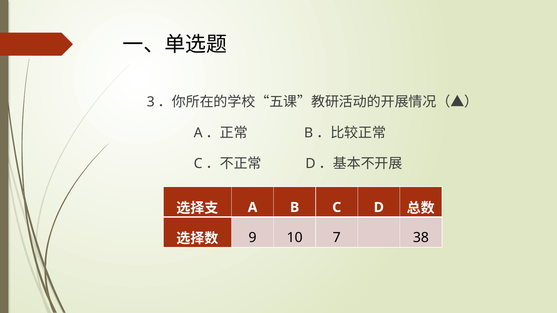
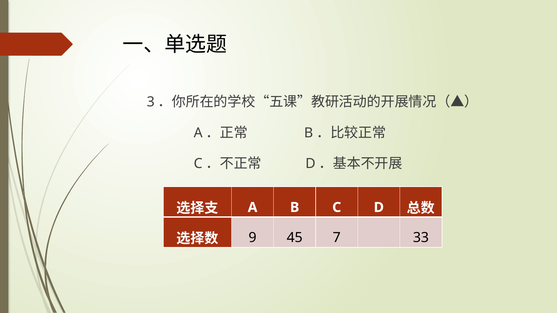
10: 10 -> 45 (295, 238)
38: 38 -> 33 (421, 238)
